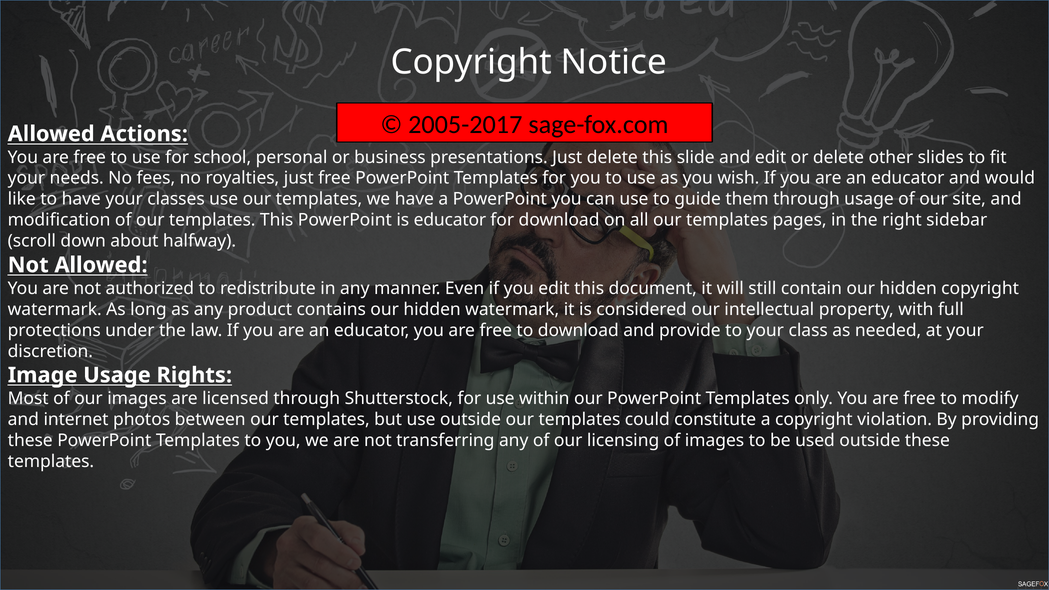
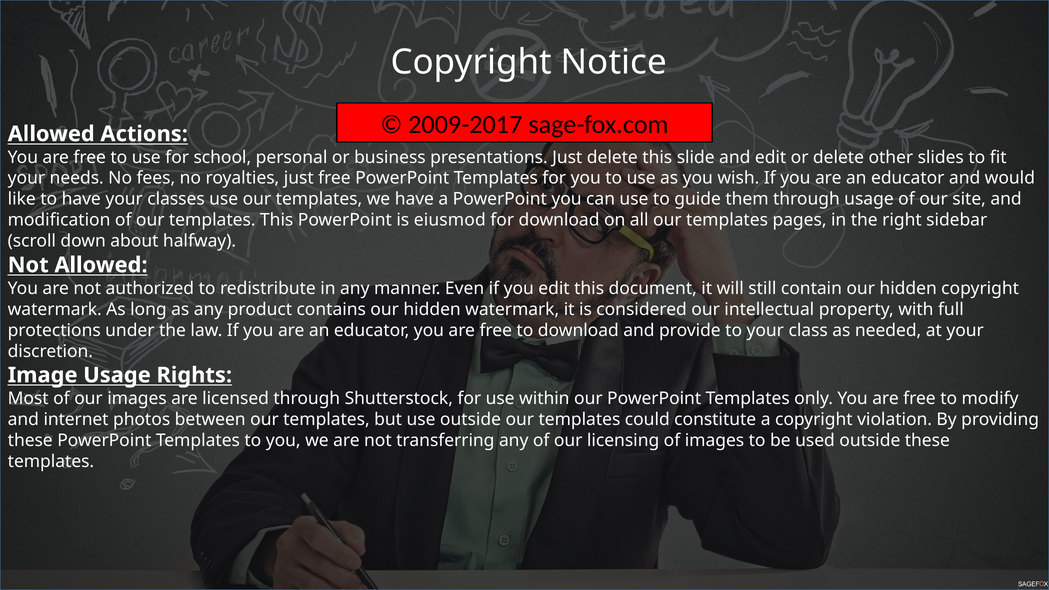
2005-2017: 2005-2017 -> 2009-2017 (465, 124)
is educator: educator -> eiusmod (450, 220)
